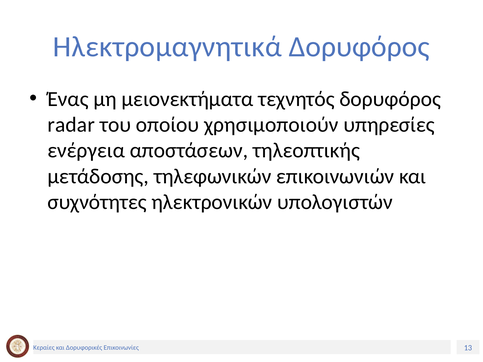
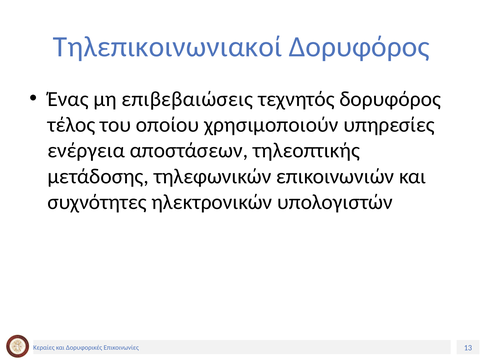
Ηλεκτρομαγνητικά: Ηλεκτρομαγνητικά -> Τηλεπικοινωνιακοί (168, 47)
μειονεκτήματα: μειονεκτήματα -> επιβεβαιώσεις (187, 99)
radar: radar -> τέλος (71, 125)
